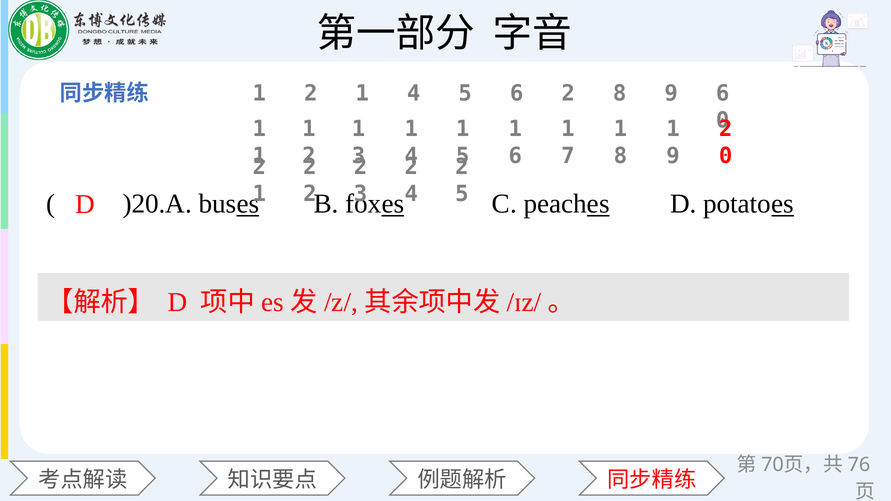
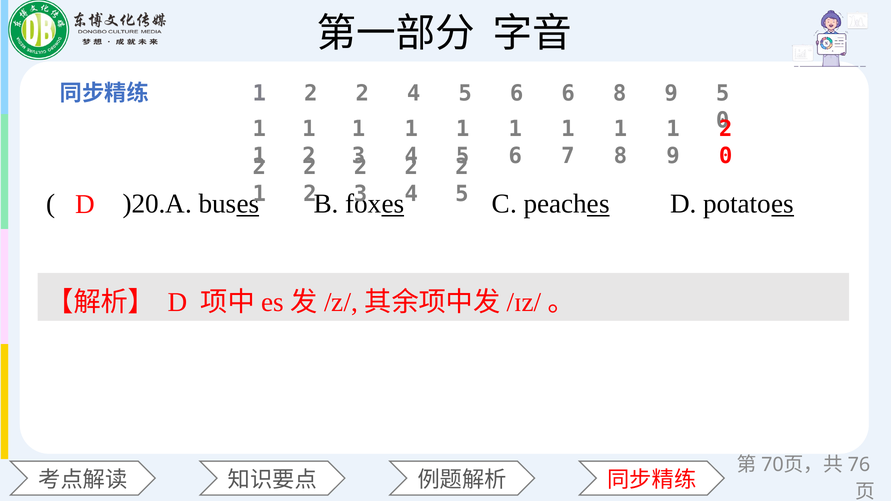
1: 1 -> 2 (362, 94)
6 2: 2 -> 6 (568, 94)
9 6: 6 -> 5 (723, 94)
